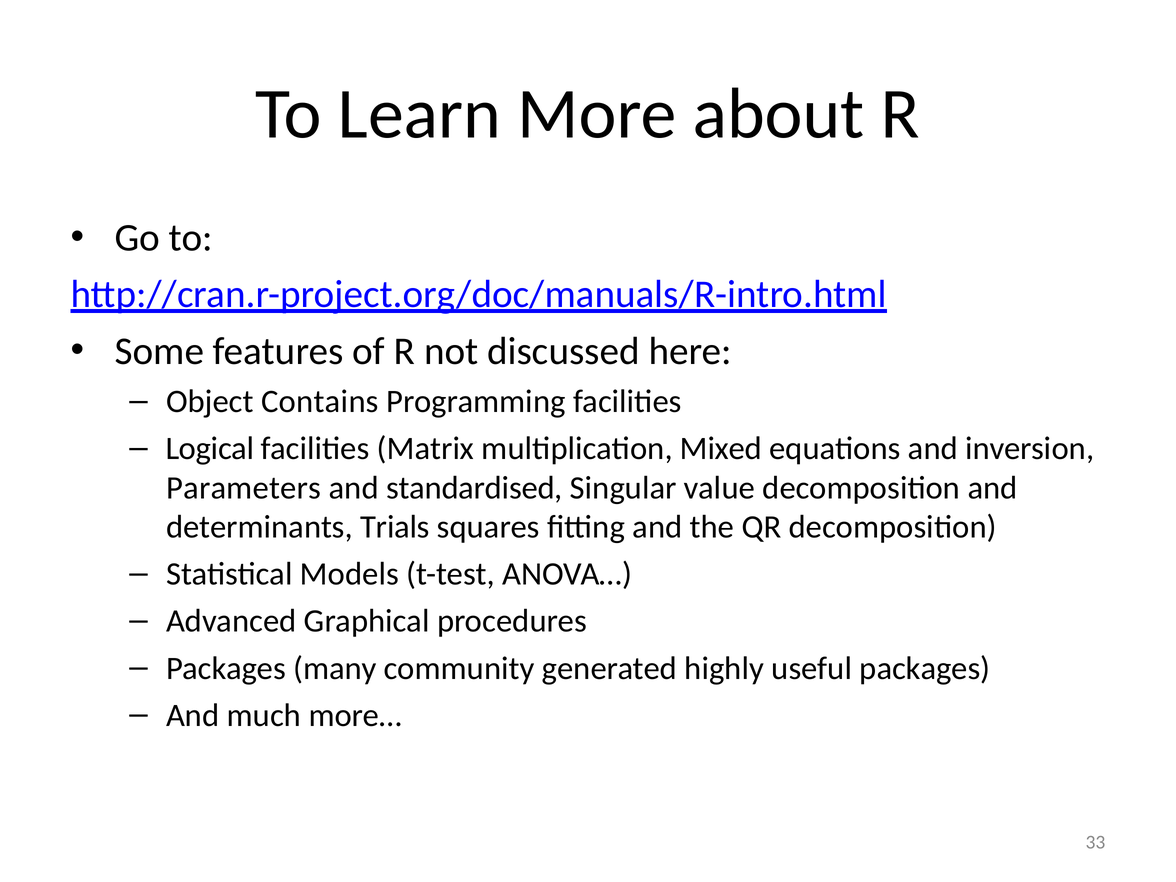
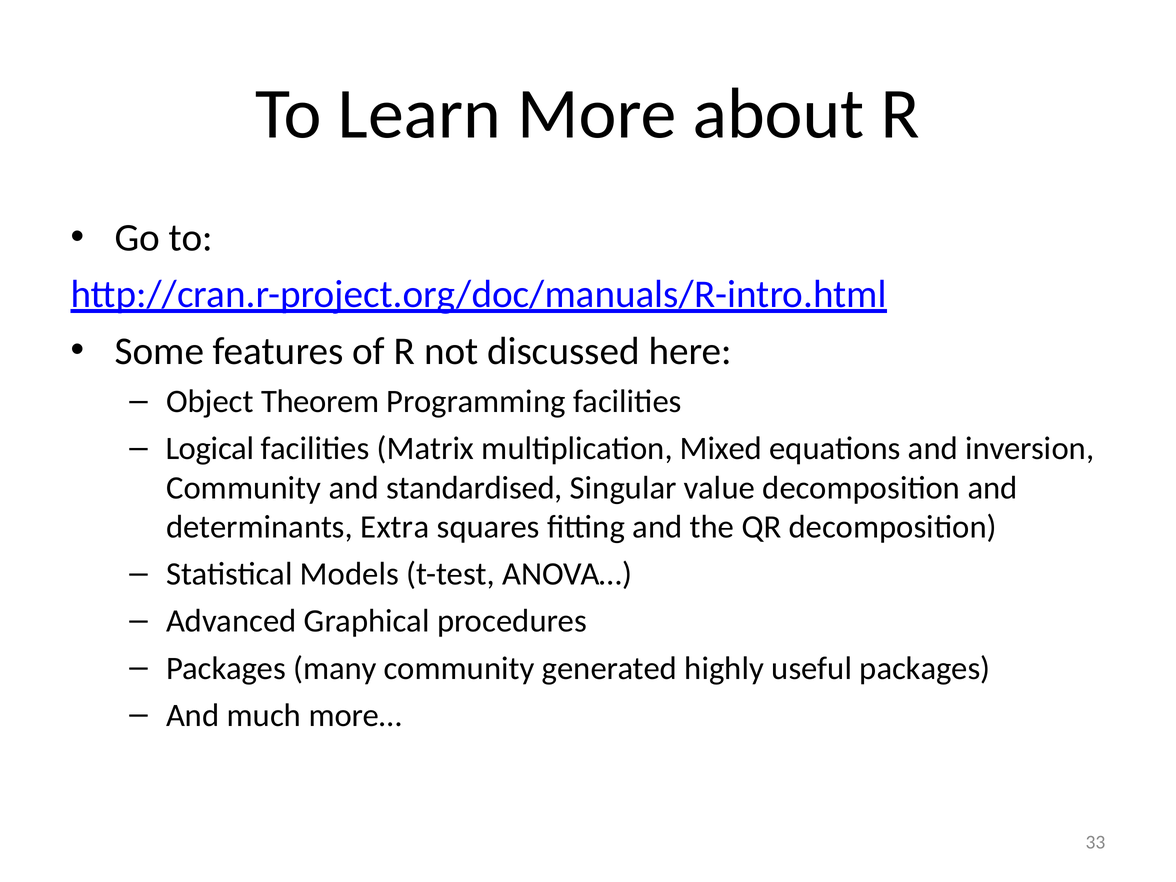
Contains: Contains -> Theorem (320, 402)
Parameters: Parameters -> Community (244, 488)
Trials: Trials -> Extra (395, 527)
